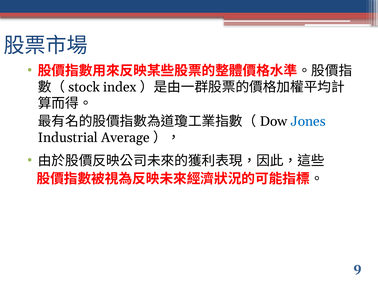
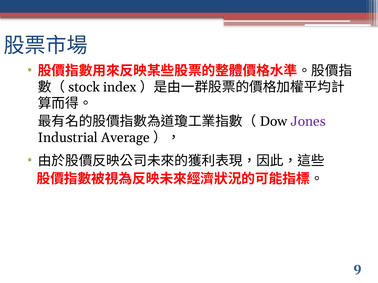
Jones colour: blue -> purple (308, 122)
